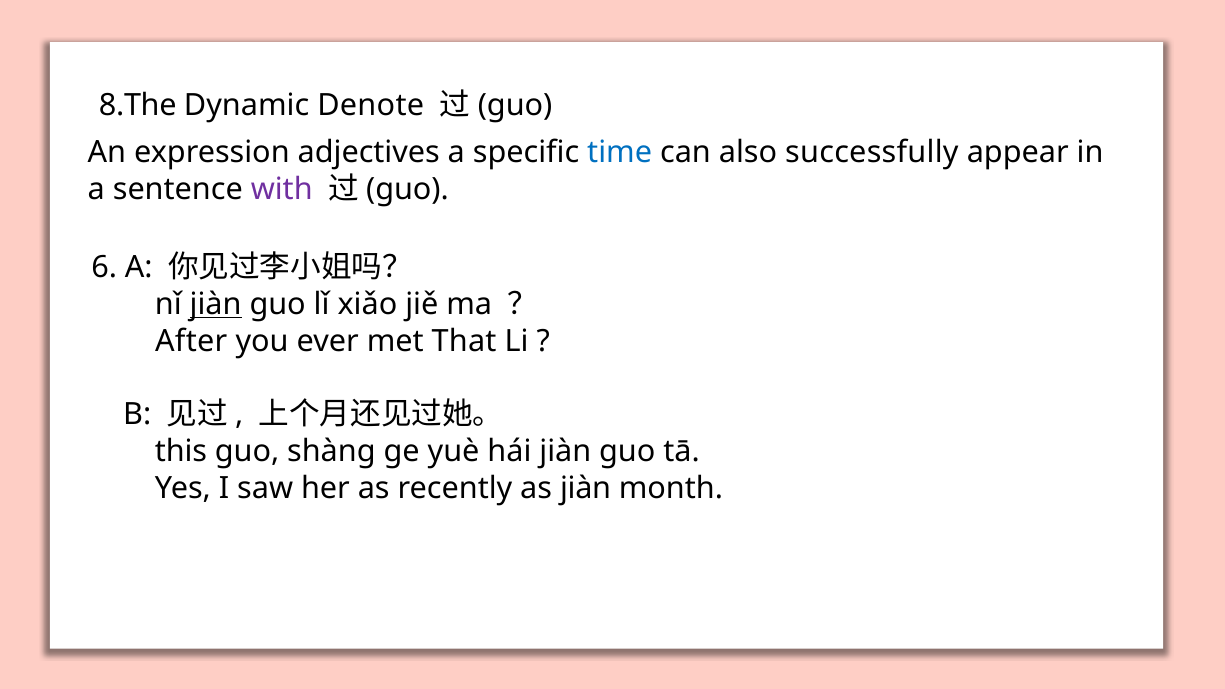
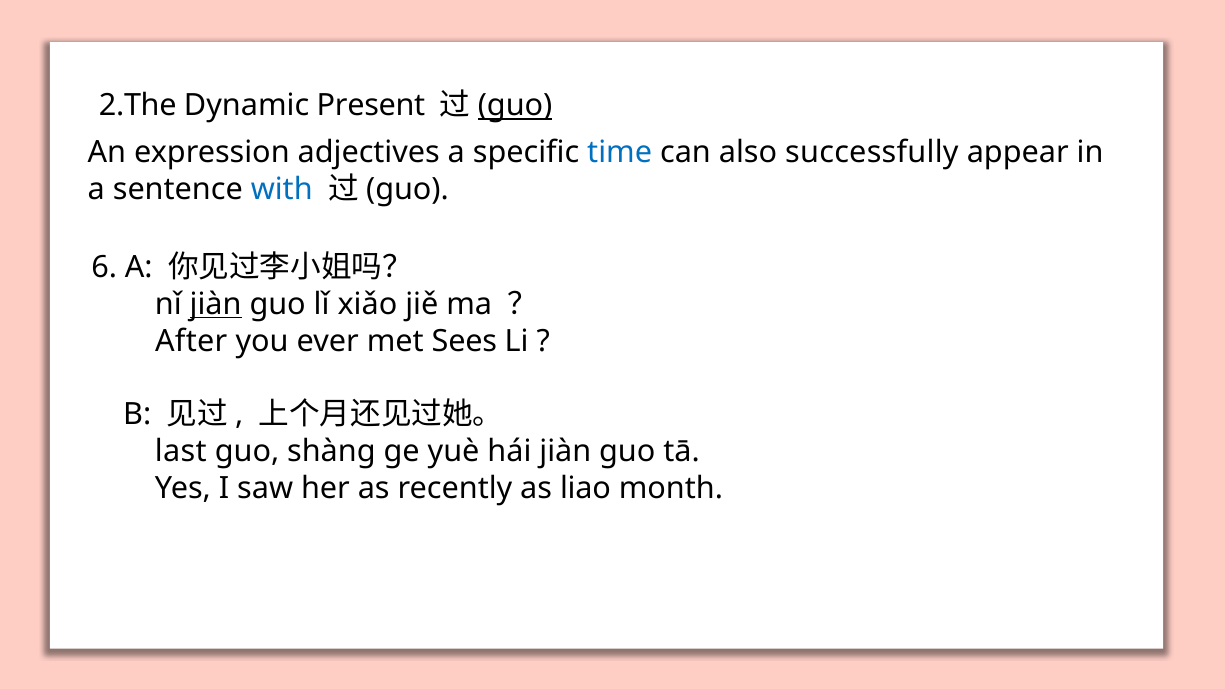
8.The: 8.The -> 2.The (138, 105)
Denote: Denote -> Present (371, 105)
guo underline: none -> present (515, 105)
with colour: purple -> blue (282, 189)
That: That -> Sees (464, 341)
this: this -> last (181, 451)
as jiàn: jiàn -> liao (586, 488)
